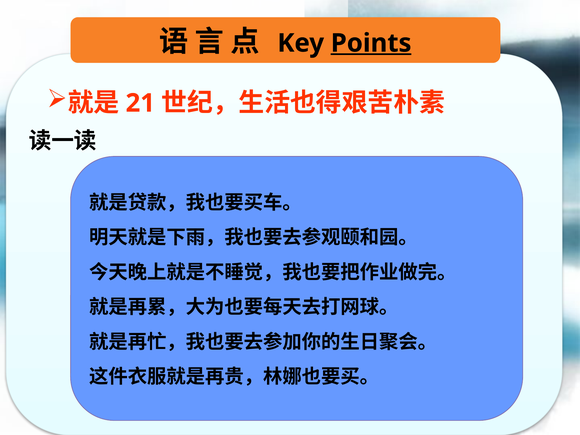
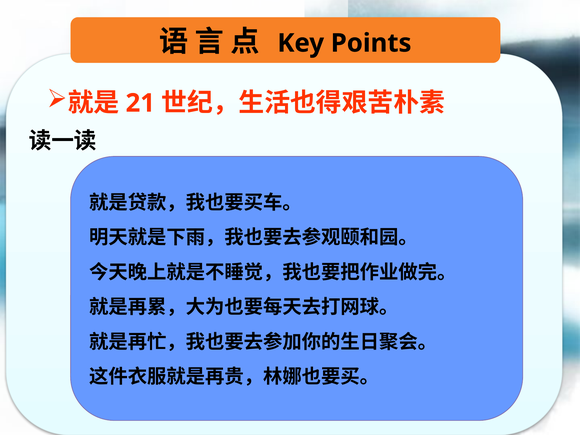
Points underline: present -> none (371, 43)
